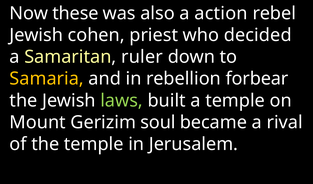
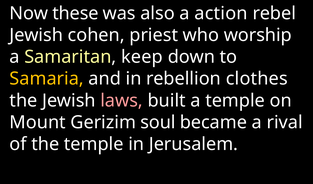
decided: decided -> worship (258, 35)
ruler: ruler -> keep (142, 57)
forbear: forbear -> clothes (257, 78)
laws colour: light green -> pink (122, 100)
